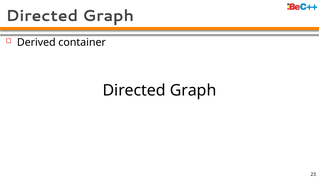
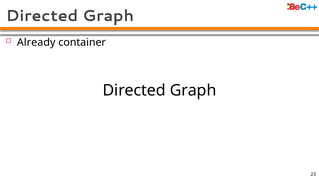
Derived: Derived -> Already (36, 43)
